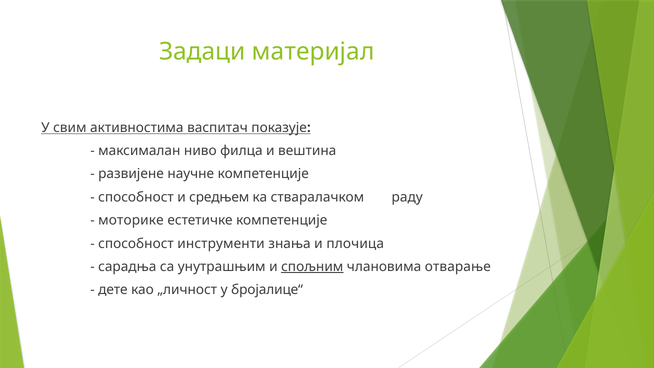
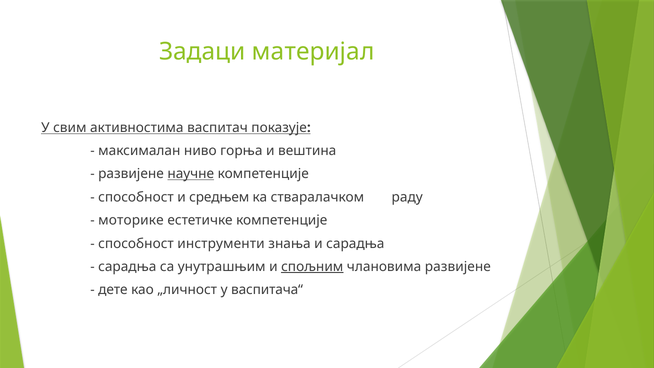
филца: филца -> горња (241, 151)
научне underline: none -> present (191, 174)
и плочица: плочица -> сарадња (355, 243)
члановима отварање: отварање -> развијене (458, 267)
брoјалице“: брoјалице“ -> васпитача“ (267, 290)
